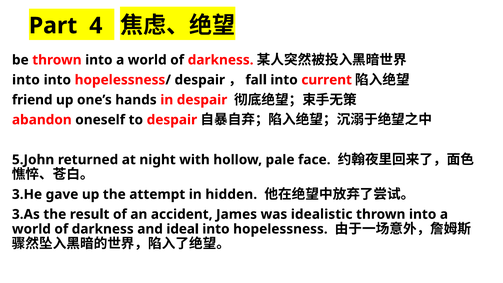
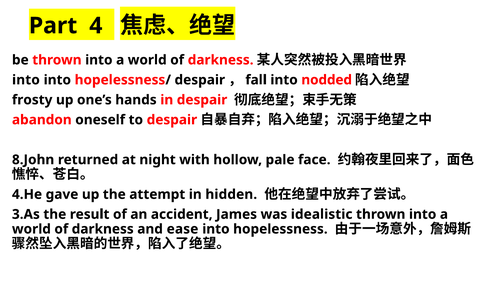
current: current -> nodded (327, 80)
friend: friend -> frosty (32, 100)
5.John: 5.John -> 8.John (33, 160)
3.He: 3.He -> 4.He (27, 194)
ideal: ideal -> ease (182, 229)
